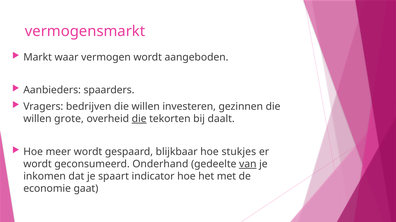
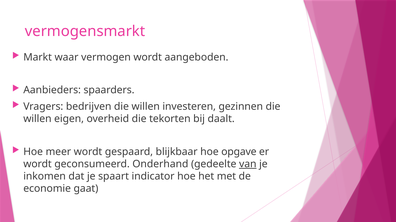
grote: grote -> eigen (69, 119)
die underline: present -> none (139, 119)
stukjes: stukjes -> opgave (239, 152)
